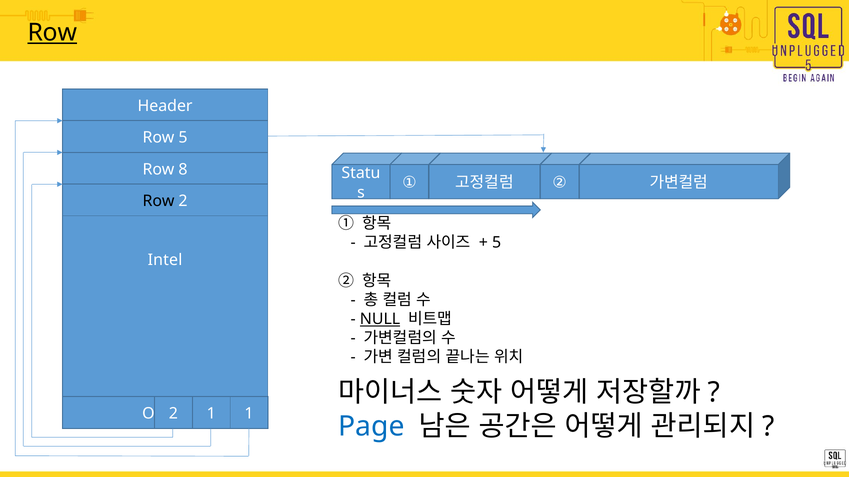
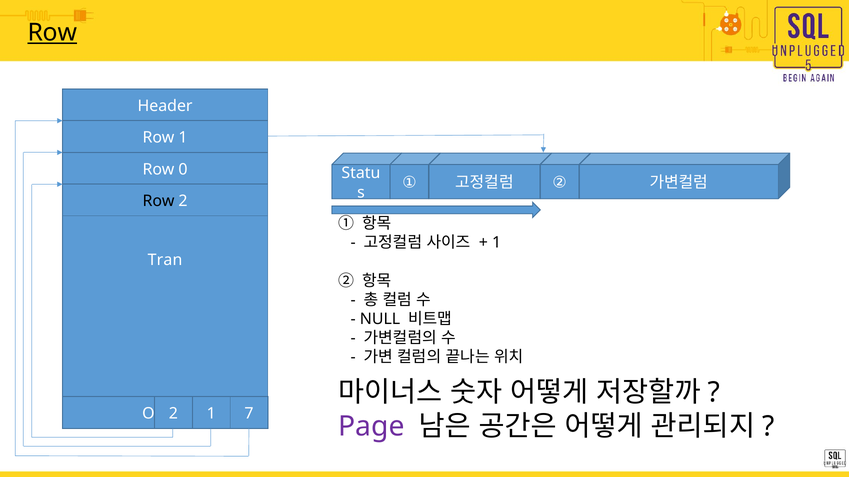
Row 5: 5 -> 1 (183, 138)
8: 8 -> 0 (183, 170)
5: 5 -> 1 (497, 243)
Intel: Intel -> Tran (165, 260)
NULL underline: present -> none (380, 319)
1: 1 -> 7 (249, 414)
Page colour: blue -> purple (371, 427)
